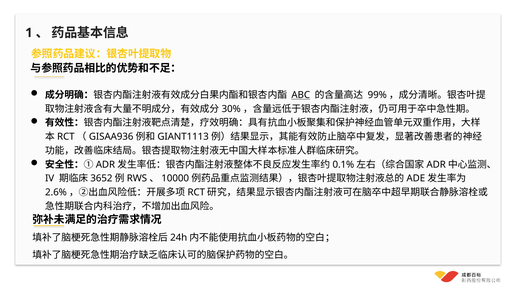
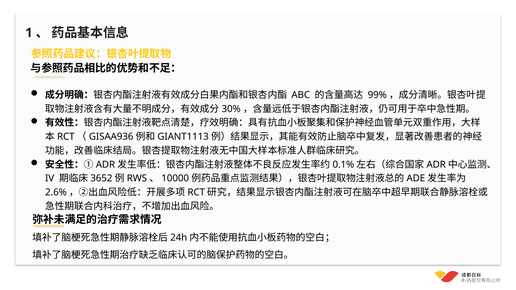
ABC underline: present -> none (301, 95)
